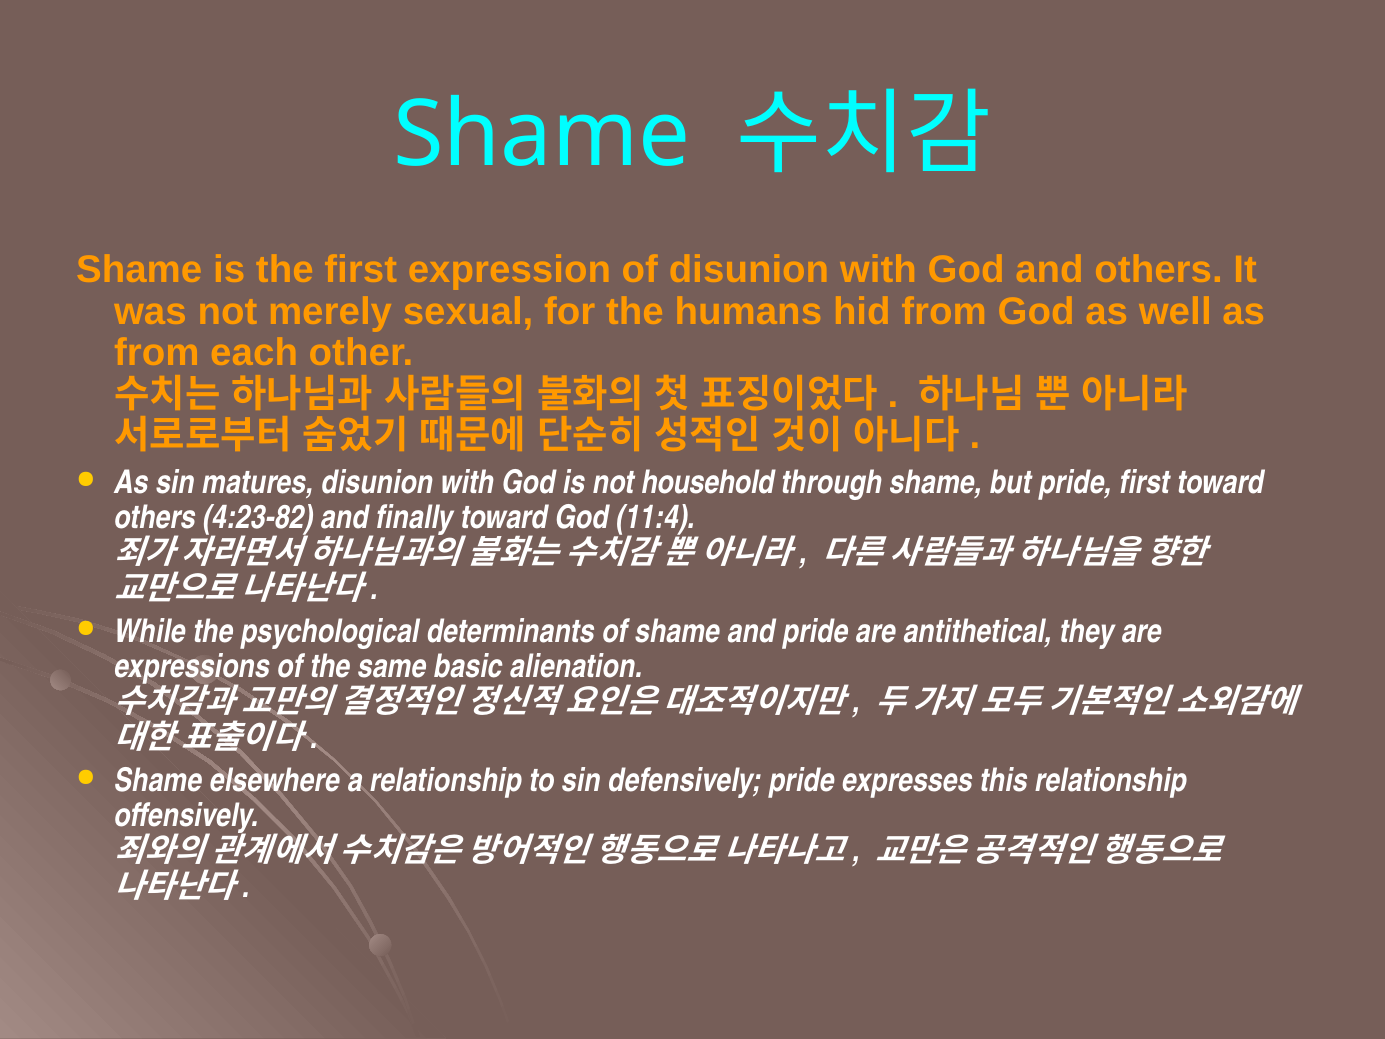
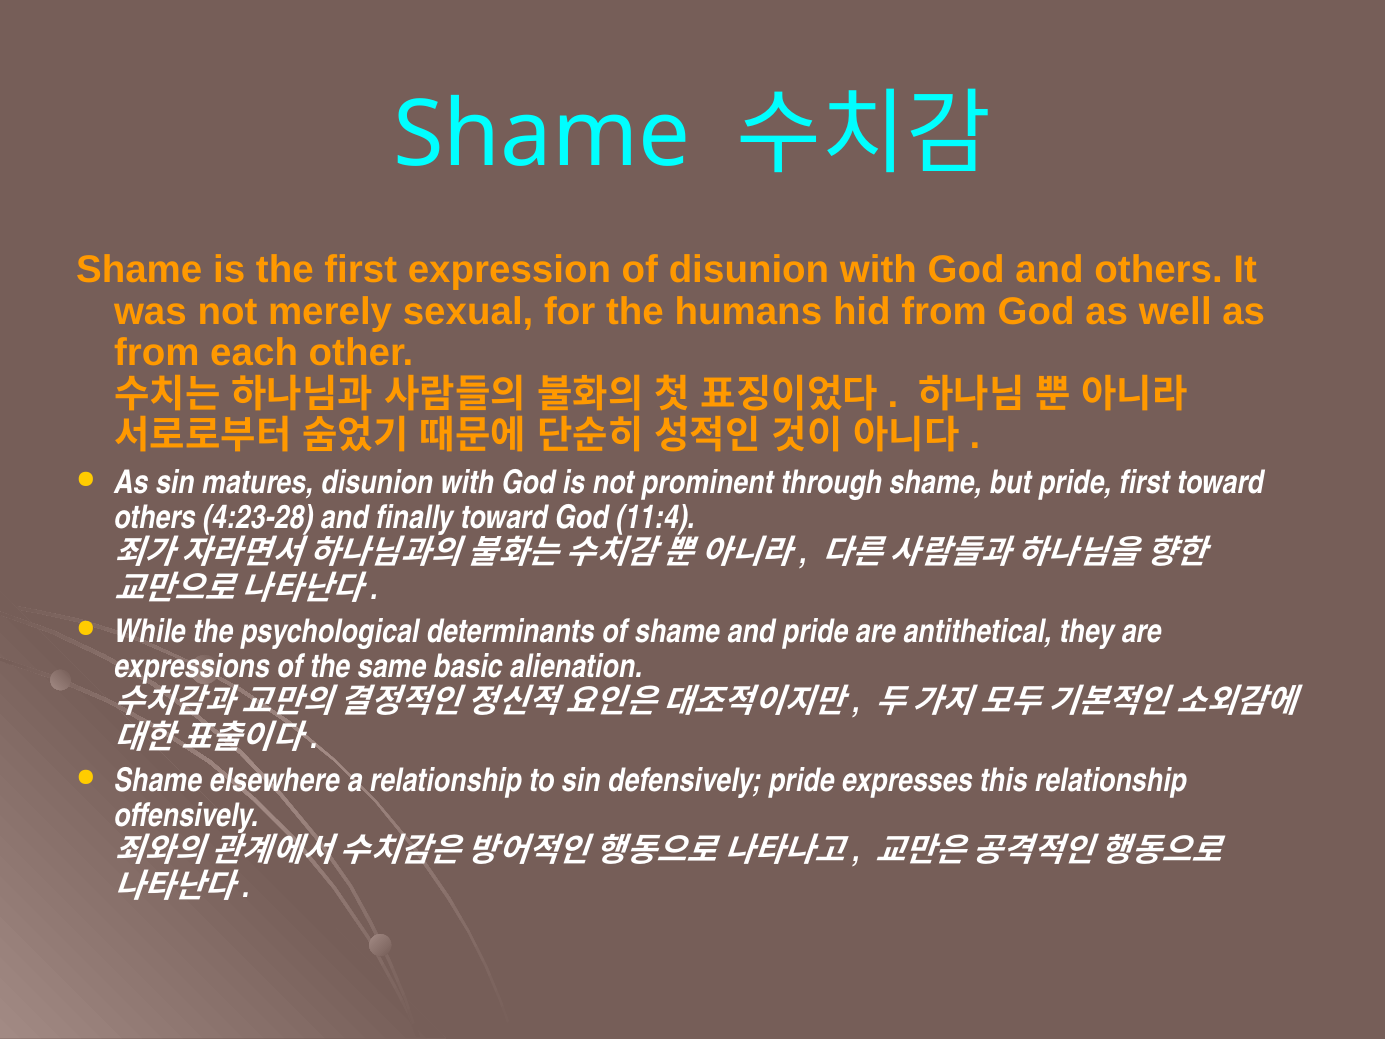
household: household -> prominent (708, 482)
4:23-82: 4:23-82 -> 4:23-28 (258, 518)
